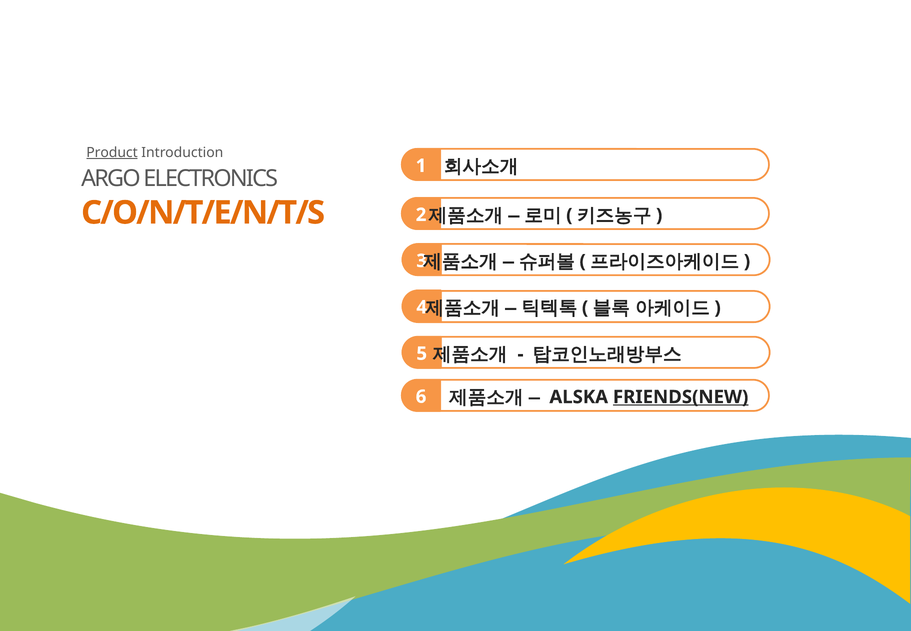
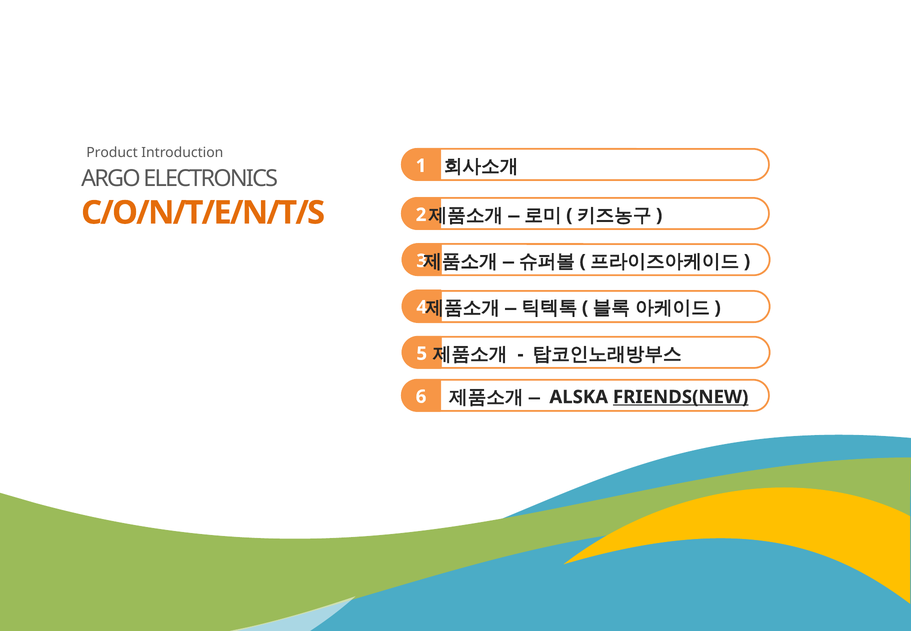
Product underline: present -> none (112, 152)
